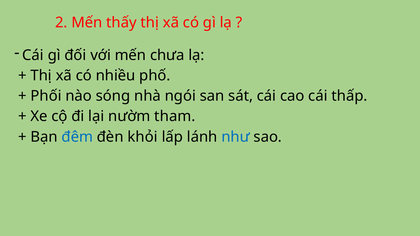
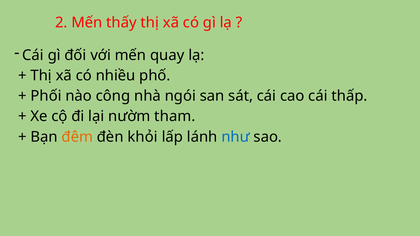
chưa: chưa -> quay (167, 55)
sóng: sóng -> công (113, 96)
đêm colour: blue -> orange (77, 137)
